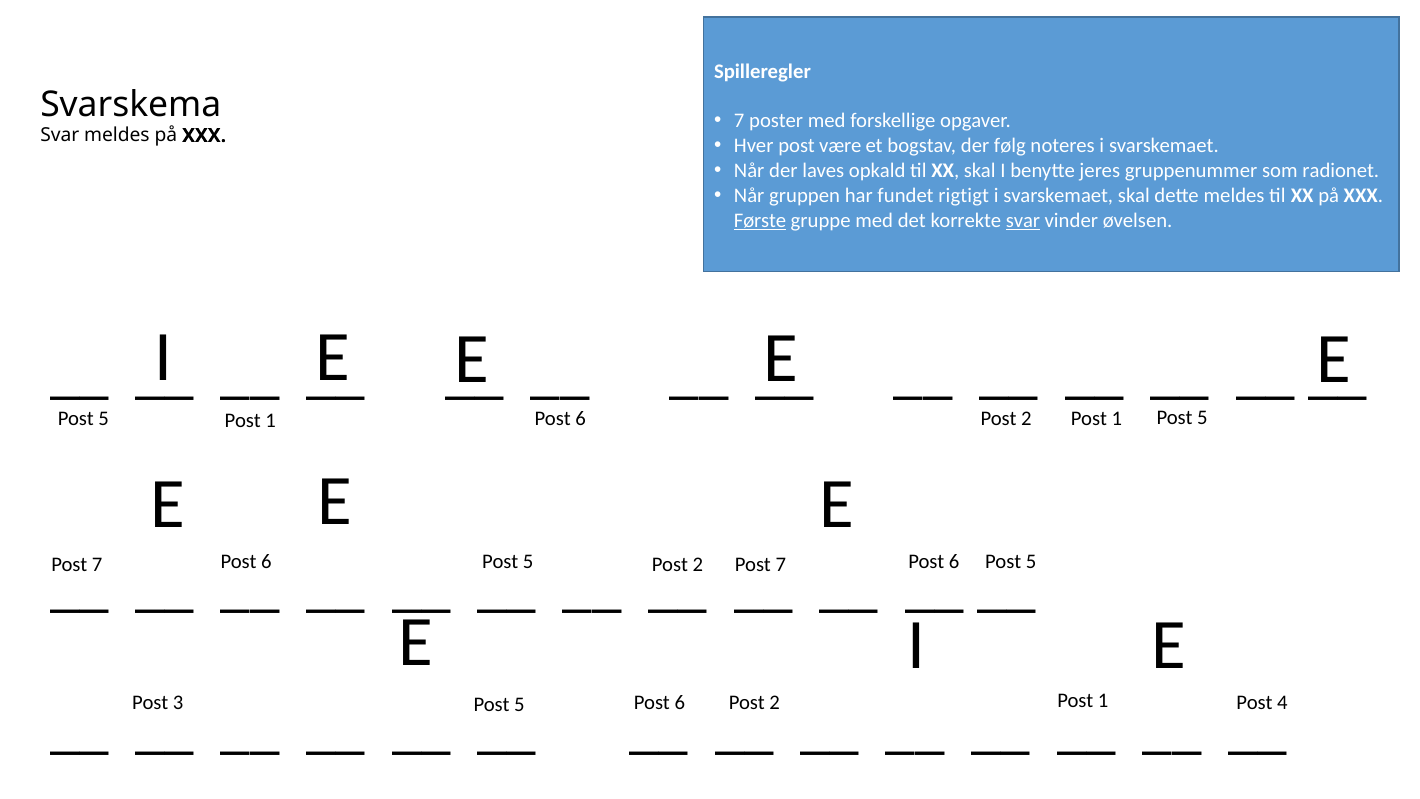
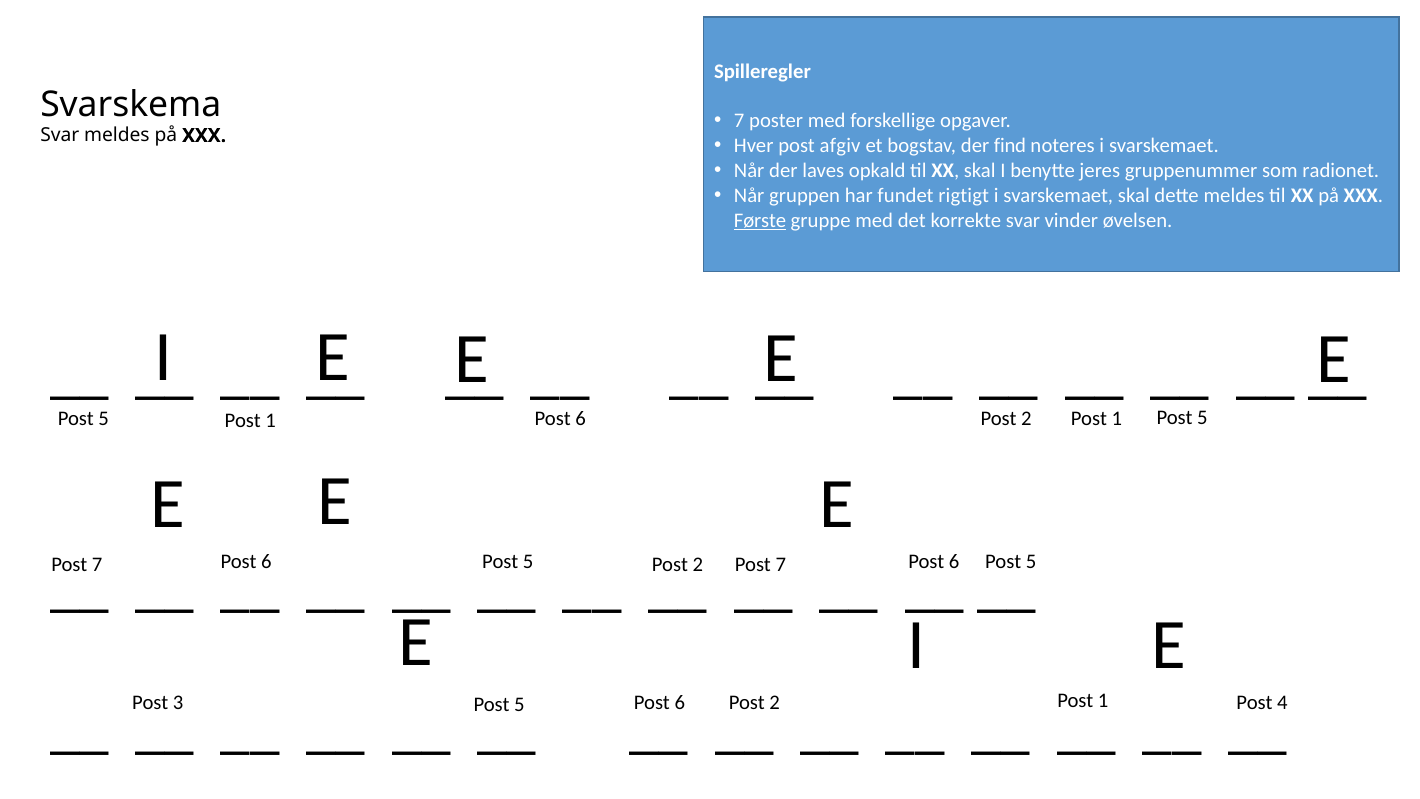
være: være -> afgiv (840, 146)
følg: følg -> find (1010, 146)
svar underline: present -> none (1023, 220)
